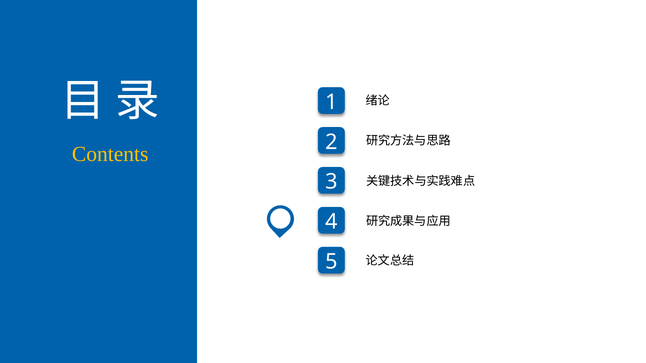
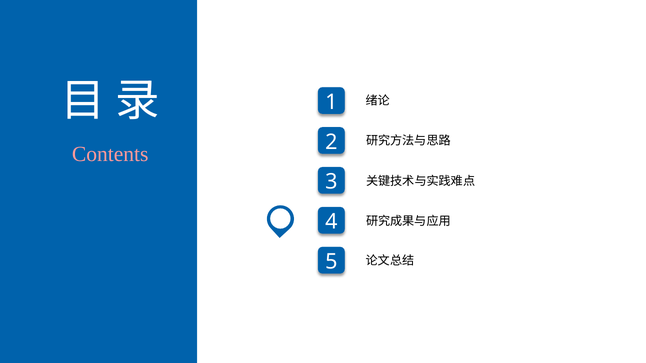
Contents colour: yellow -> pink (110, 154)
